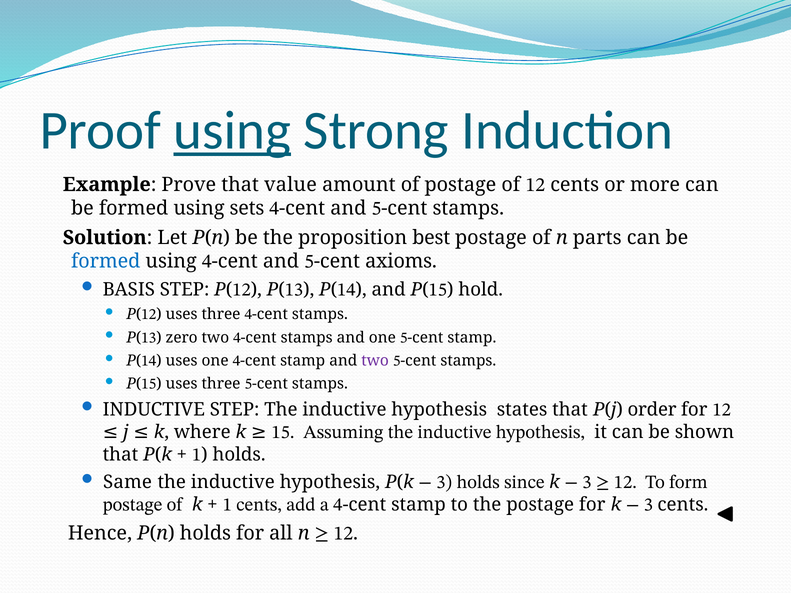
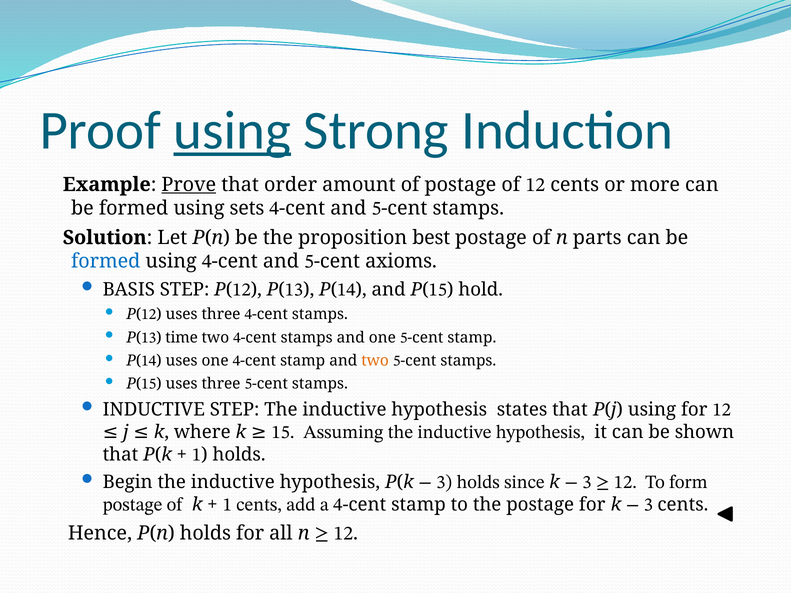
Prove underline: none -> present (189, 185)
value: value -> order (291, 185)
zero: zero -> time (182, 338)
two colour: purple -> orange (375, 361)
P(j order: order -> using (652, 410)
Same: Same -> Begin (128, 482)
